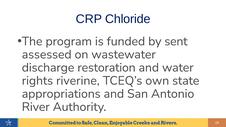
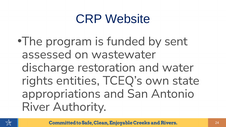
Chloride: Chloride -> Website (128, 19)
riverine: riverine -> entities (78, 81)
